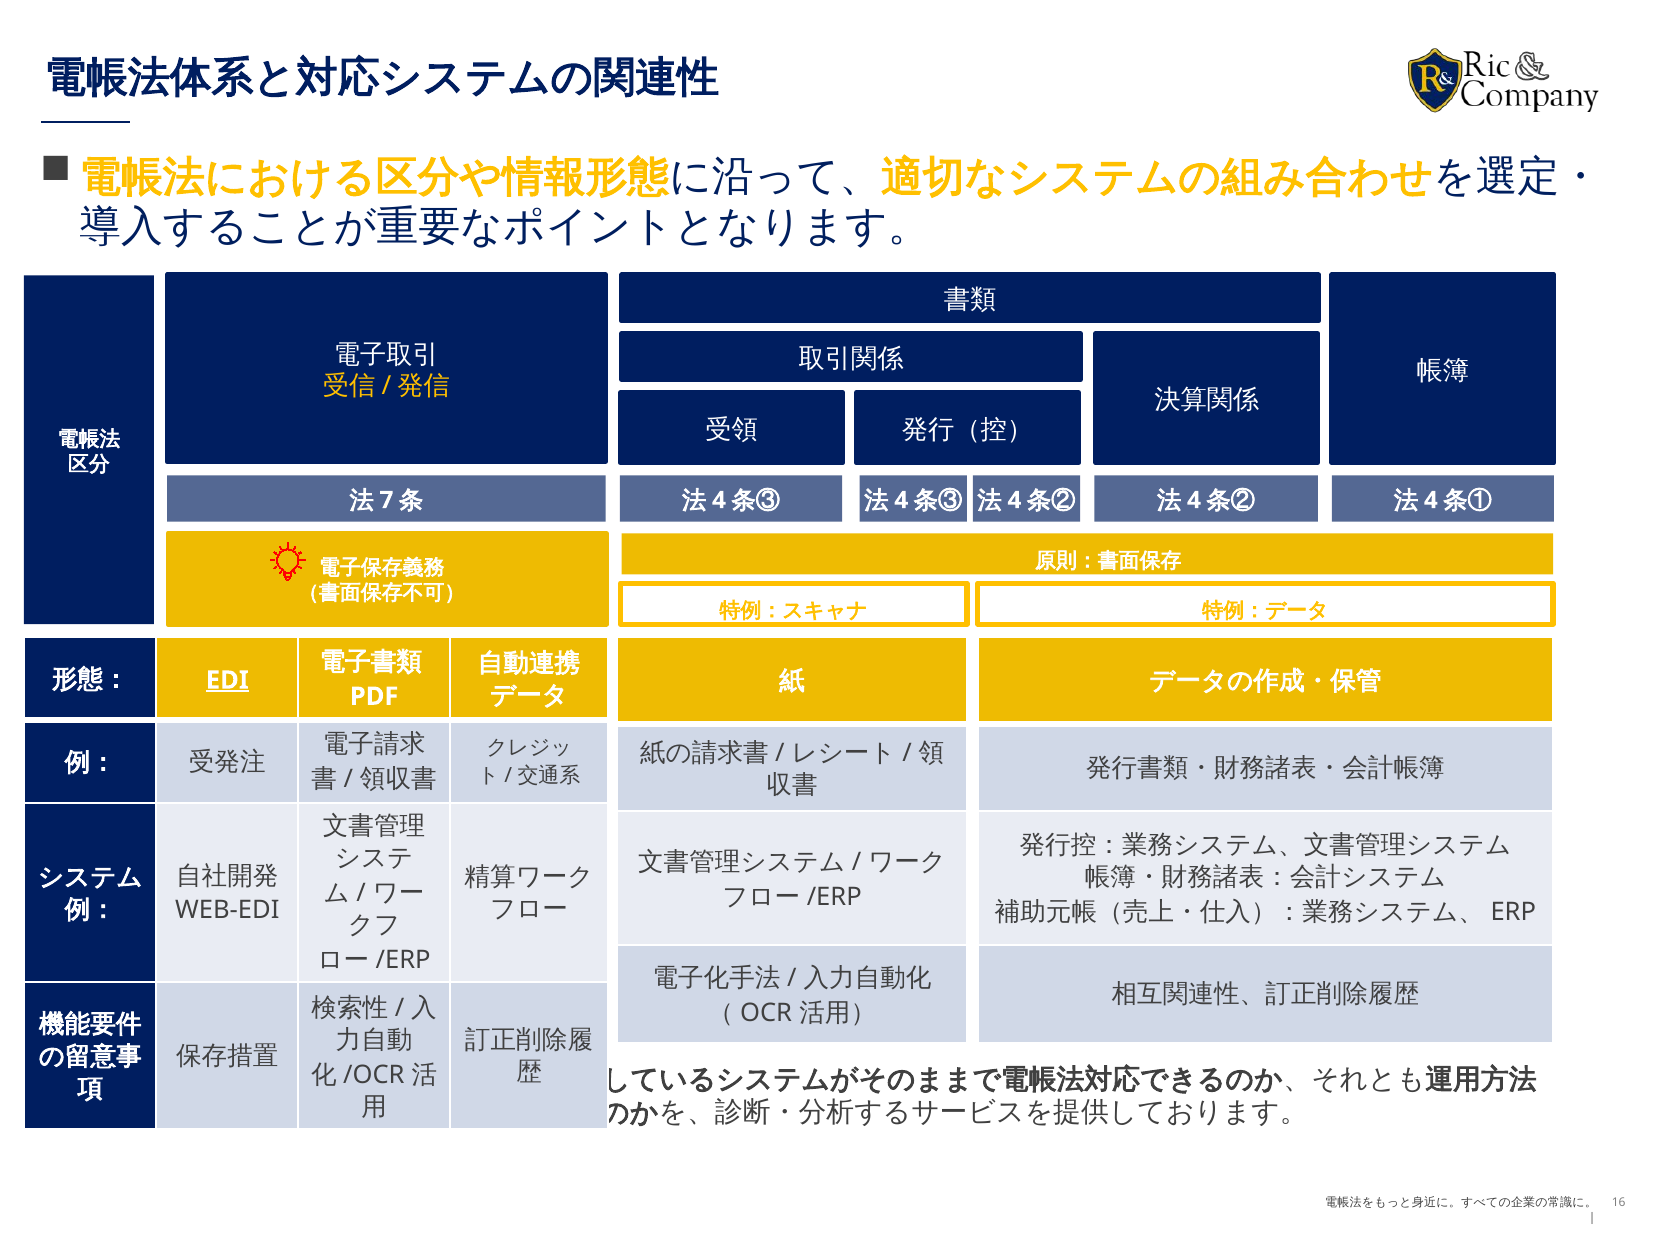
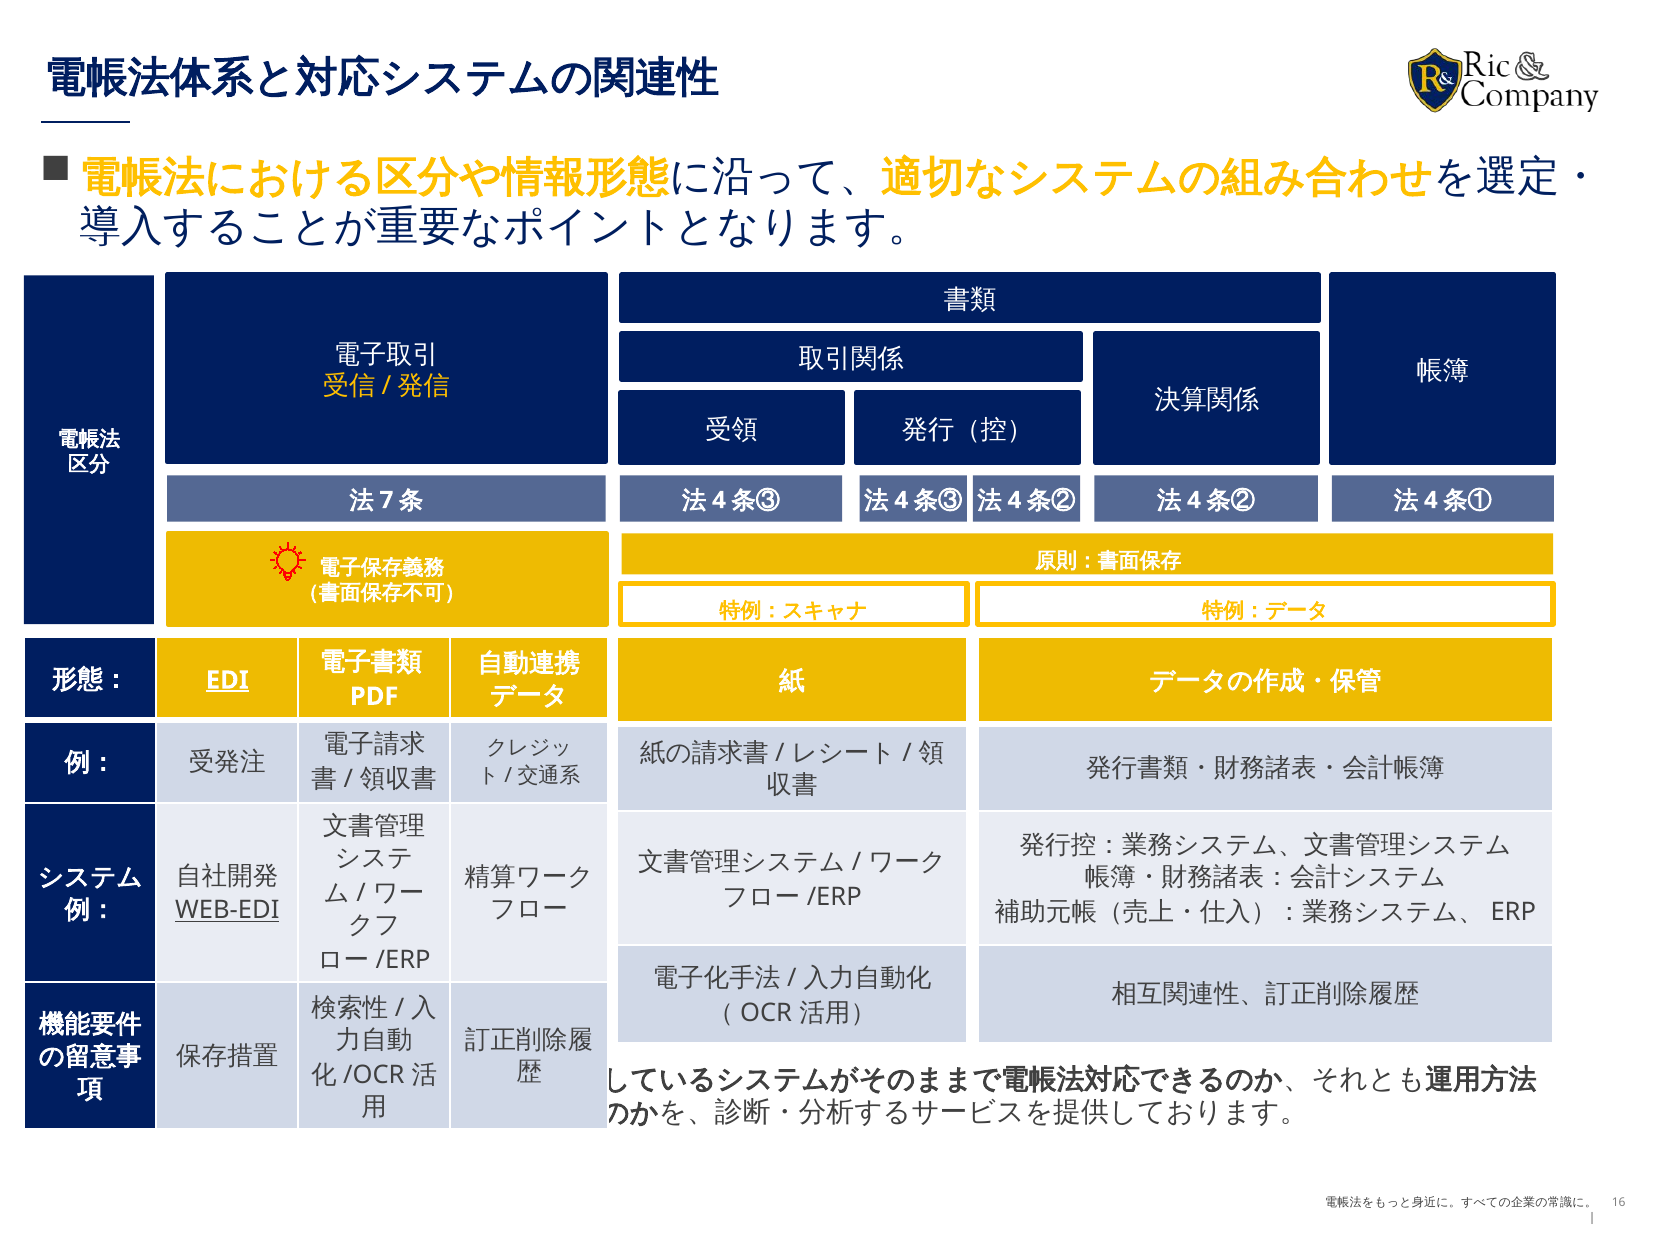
WEB-EDI underline: none -> present (227, 911)
